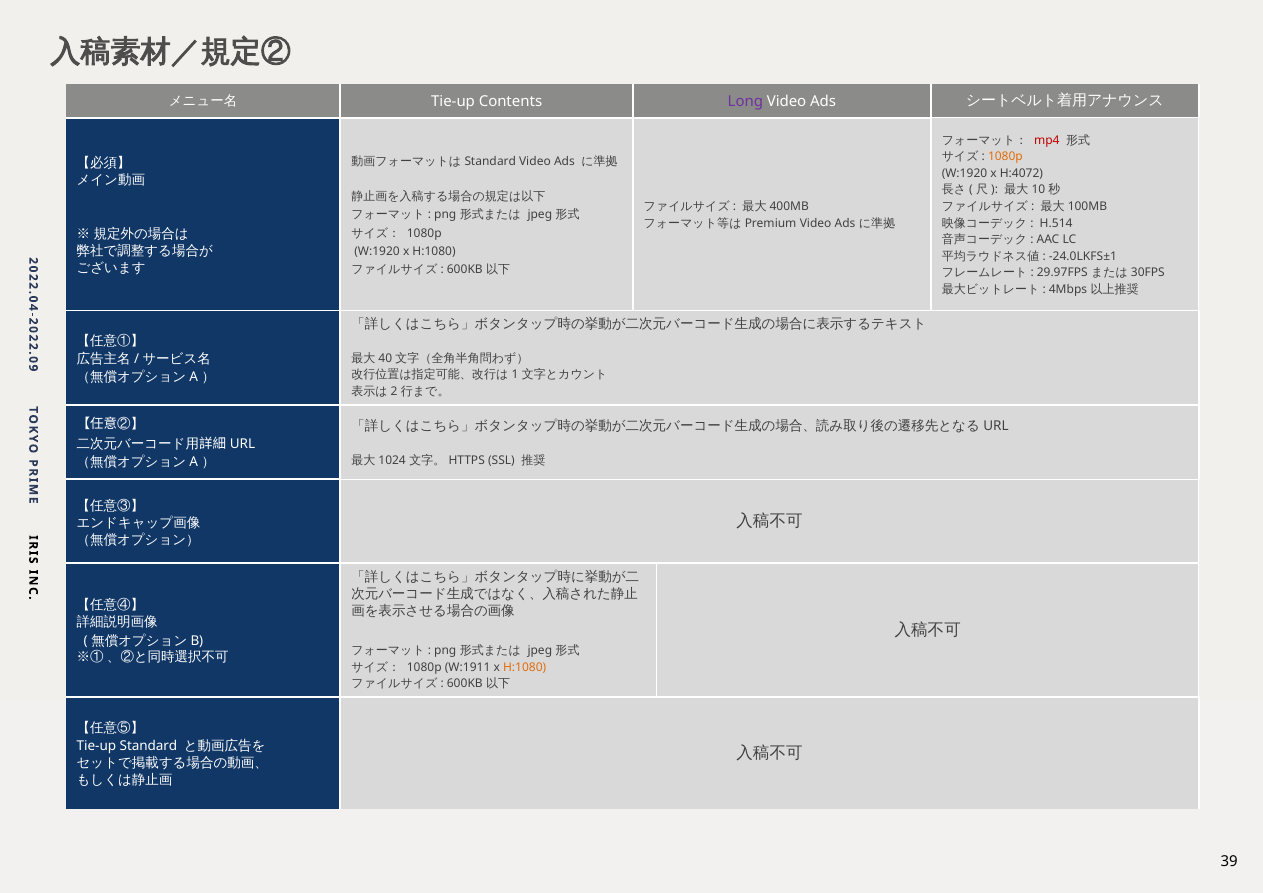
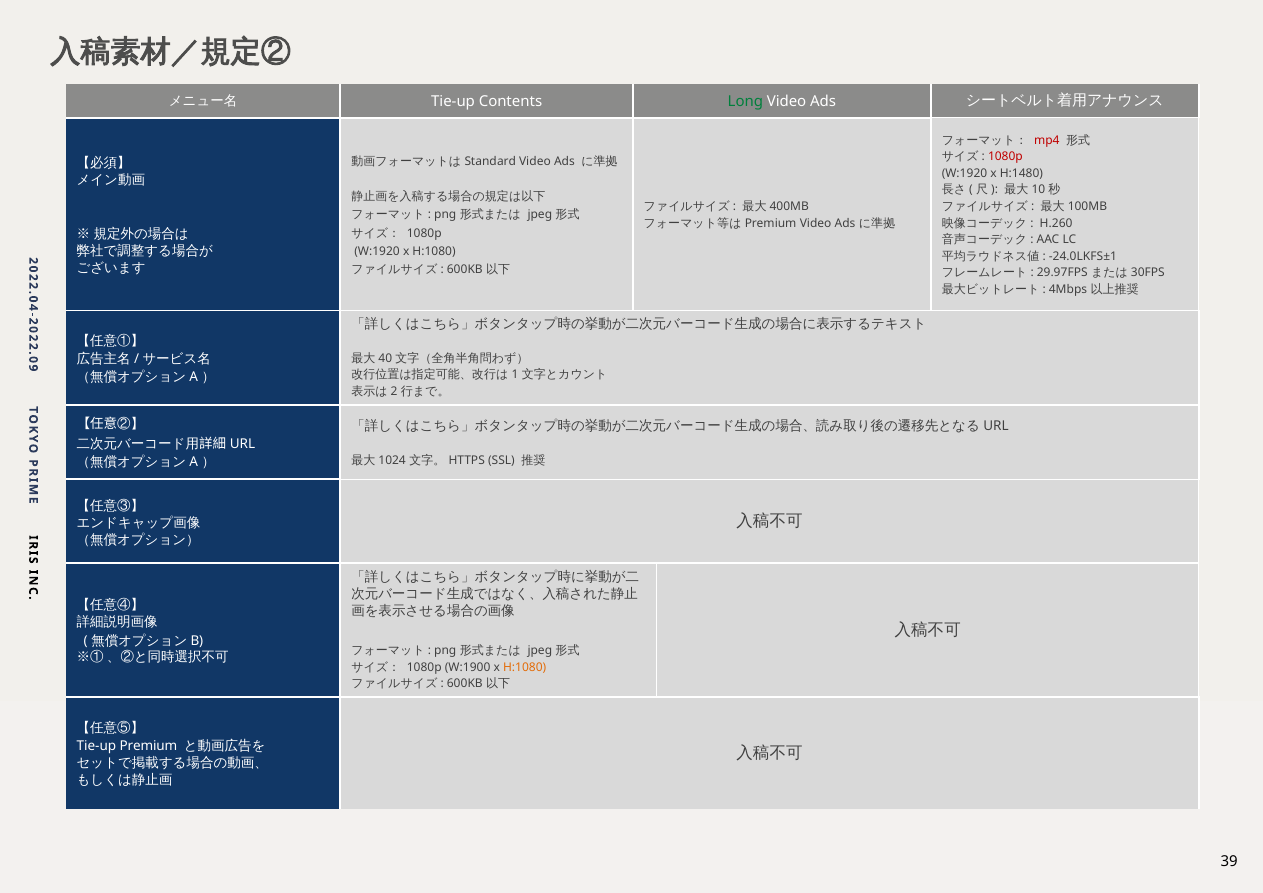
Long colour: purple -> green (745, 102)
1080p colour: orange -> red (1005, 157)
H:4072: H:4072 -> H:1480 (1021, 173)
H.514: H.514 -> H.260 (1056, 223)
W:1911: W:1911 -> W:1900 (468, 667)
Tie-up Standard: Standard -> Premium (148, 746)
